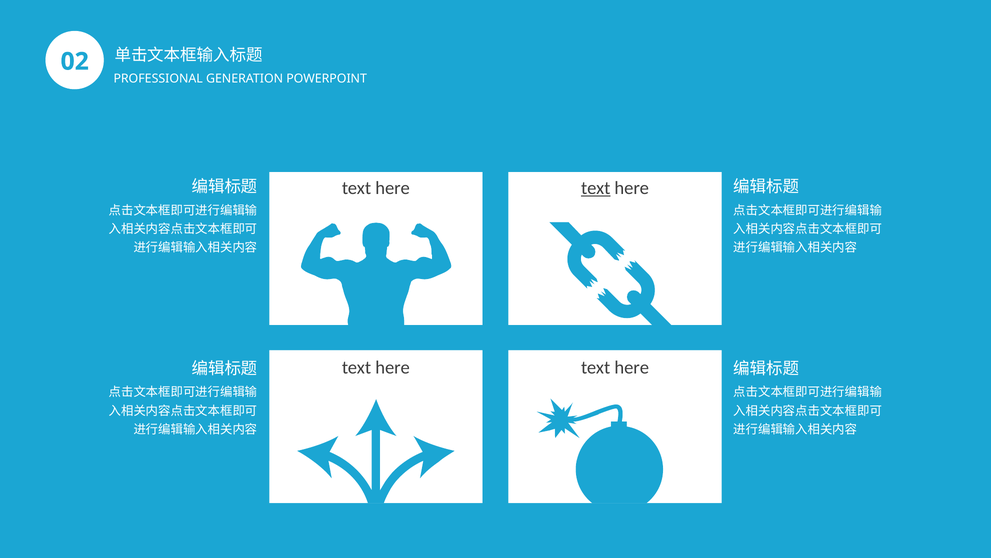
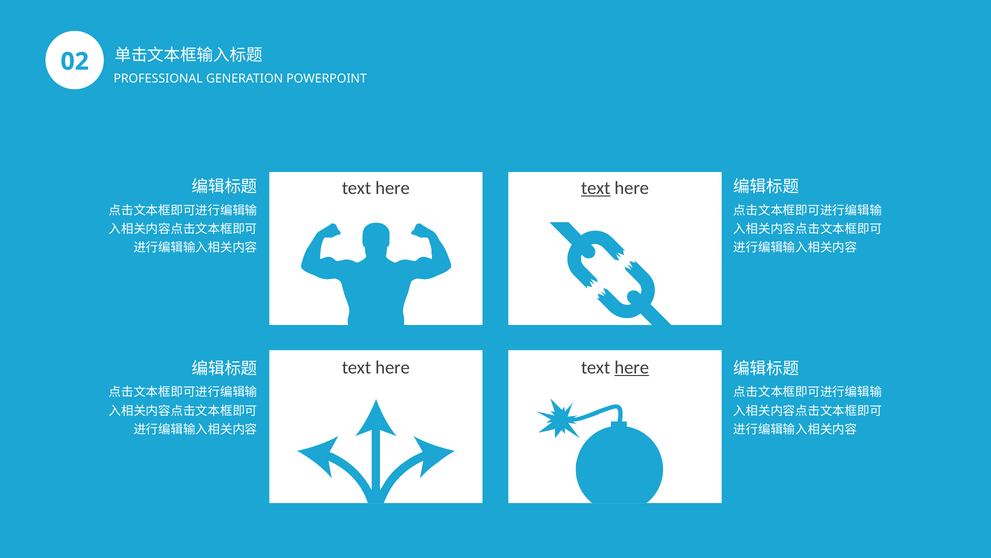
here underline: none -> present (632, 367)
